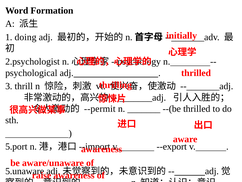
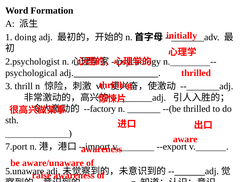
--permit: --permit -> --factory (100, 109)
5.port: 5.port -> 7.port (16, 146)
